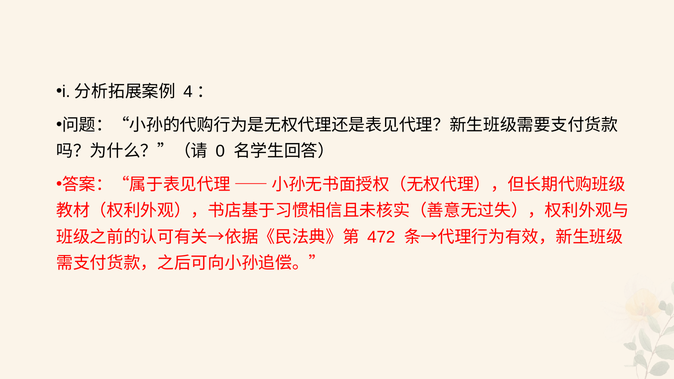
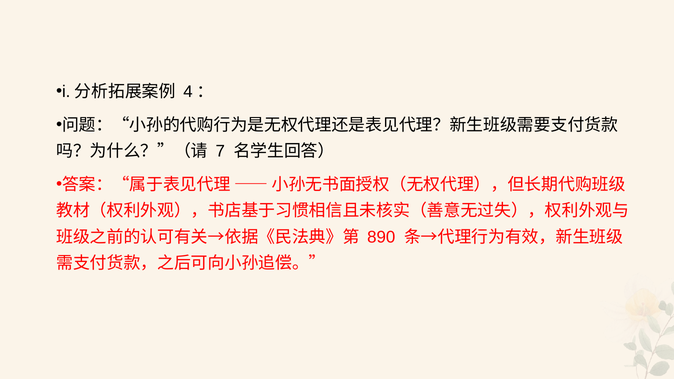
0: 0 -> 7 (220, 151)
472: 472 -> 890 (381, 237)
